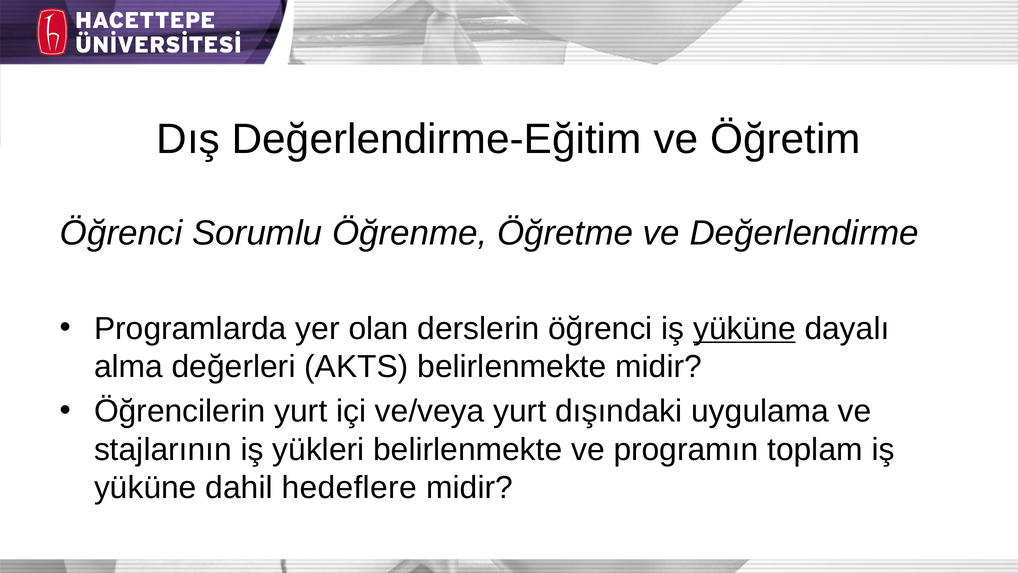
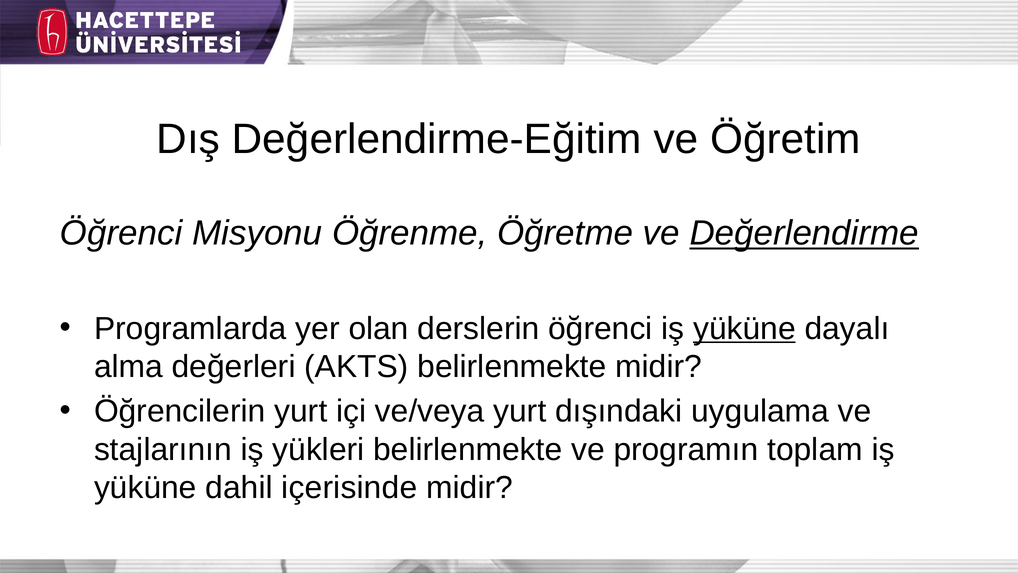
Sorumlu: Sorumlu -> Misyonu (257, 233)
Değerlendirme underline: none -> present (804, 233)
hedeflere: hedeflere -> içerisinde (349, 487)
